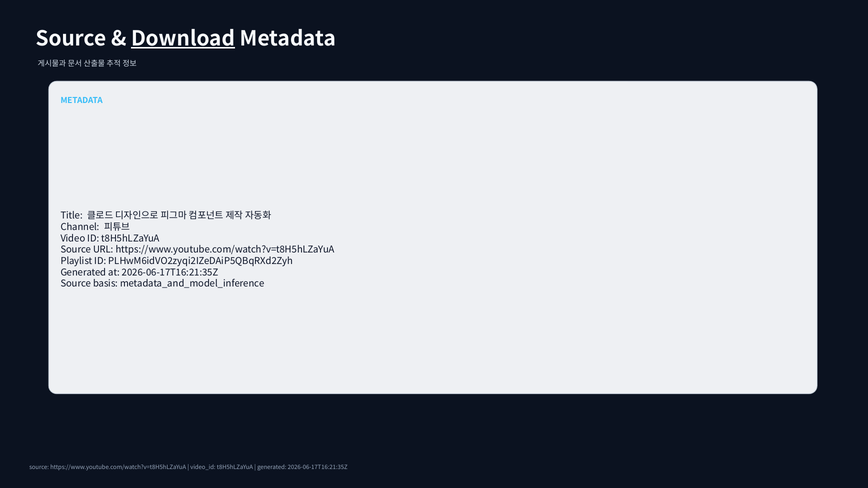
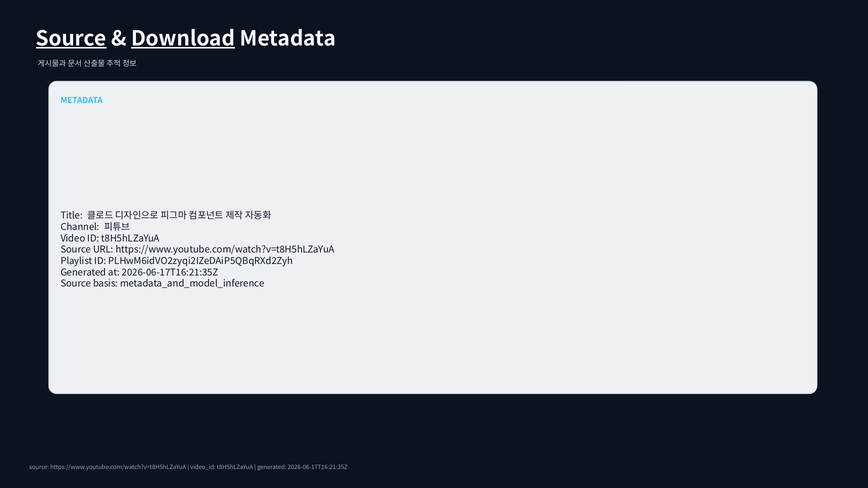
Source underline: none -> present (71, 39)
